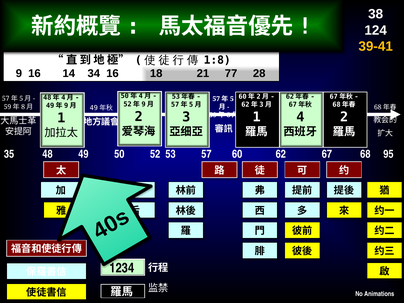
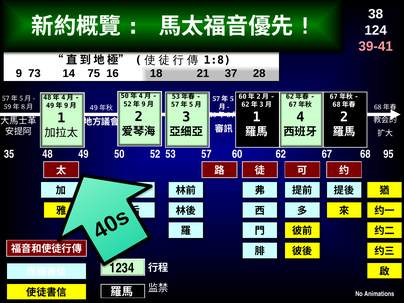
39-41 colour: yellow -> pink (376, 46)
9 16: 16 -> 73 (34, 73)
34: 34 -> 75 (94, 73)
77: 77 -> 37 (231, 73)
